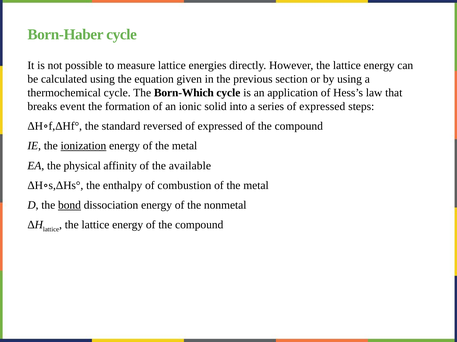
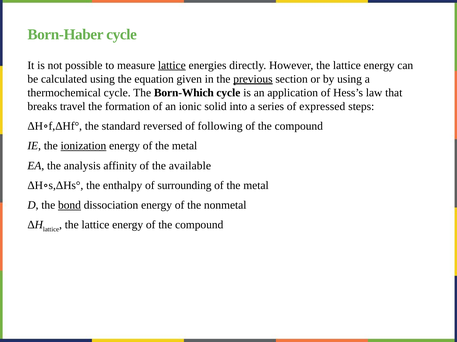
lattice underline: none -> present (172, 65)
previous underline: none -> present (253, 79)
event: event -> travel (73, 107)
expressed: expressed -> following (220, 126)
physical: physical -> analysis (82, 166)
combustion: combustion -> surrounding (184, 186)
